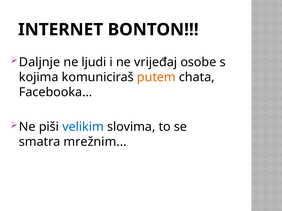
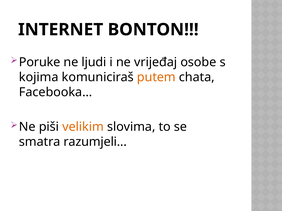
Daljnje: Daljnje -> Poruke (40, 62)
velikim colour: blue -> orange (83, 127)
mrežnim: mrežnim -> razumjeli (95, 142)
